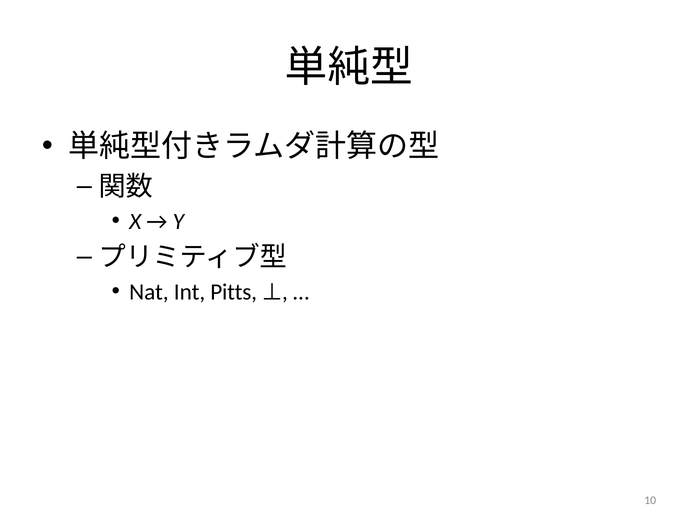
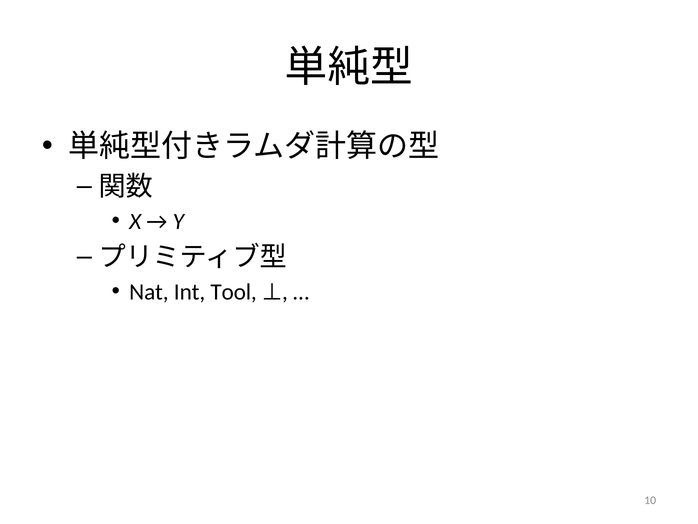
Pitts: Pitts -> Tool (234, 292)
